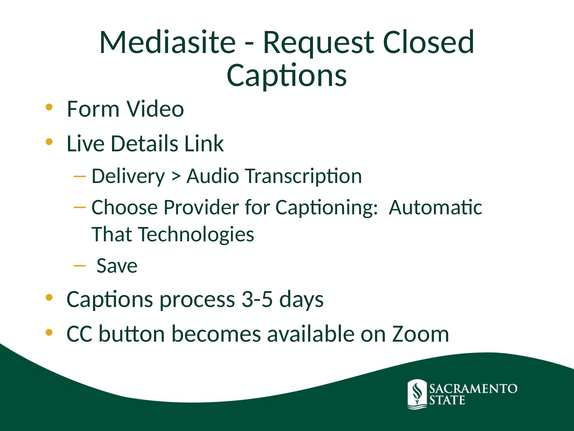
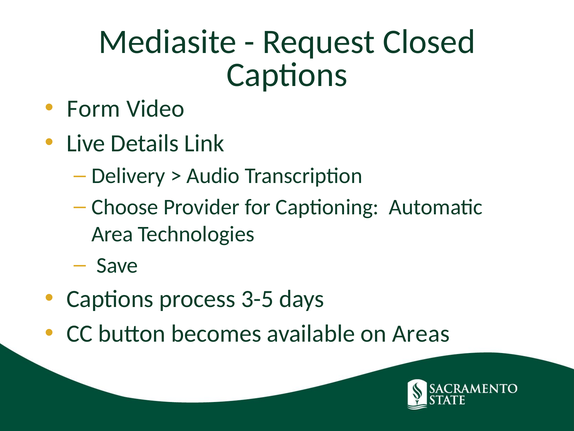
That: That -> Area (112, 234)
Zoom: Zoom -> Areas (421, 333)
